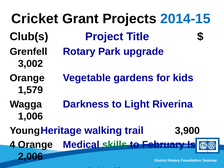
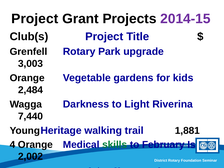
Cricket: Cricket -> Project (35, 19)
2014-15 colour: blue -> purple (185, 19)
3,002: 3,002 -> 3,003 (31, 64)
1,579: 1,579 -> 2,484 (31, 90)
1,006: 1,006 -> 7,440 (31, 116)
3,900: 3,900 -> 1,881 (187, 131)
2,006: 2,006 -> 2,002 (31, 157)
